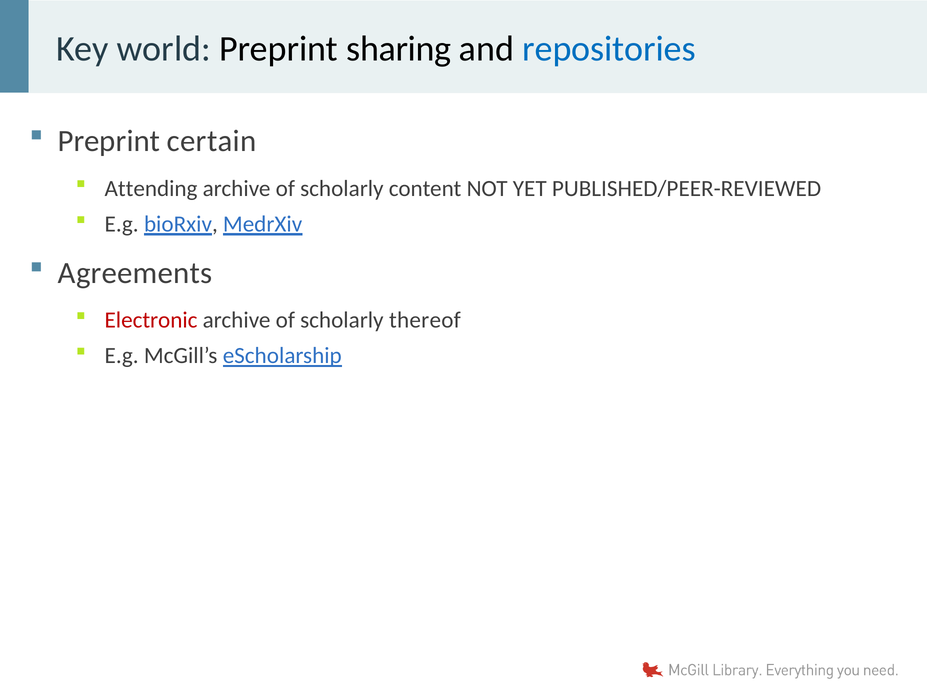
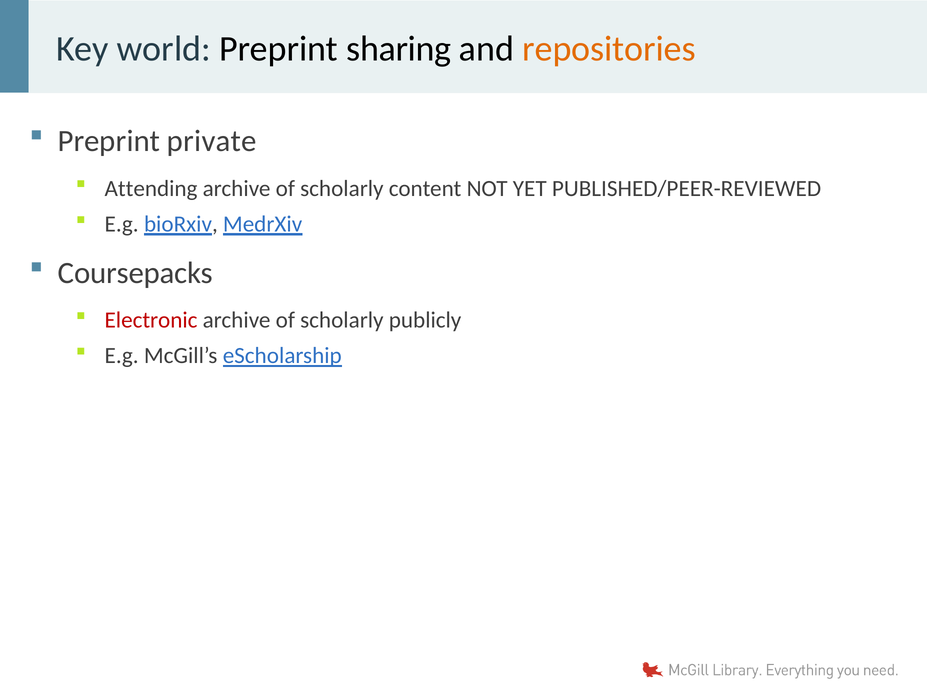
repositories colour: blue -> orange (609, 49)
certain: certain -> private (212, 141)
Agreements: Agreements -> Coursepacks (135, 273)
thereof: thereof -> publicly (425, 320)
